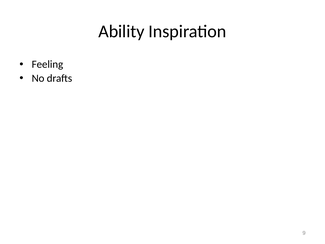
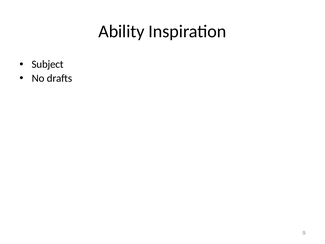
Feeling: Feeling -> Subject (48, 64)
